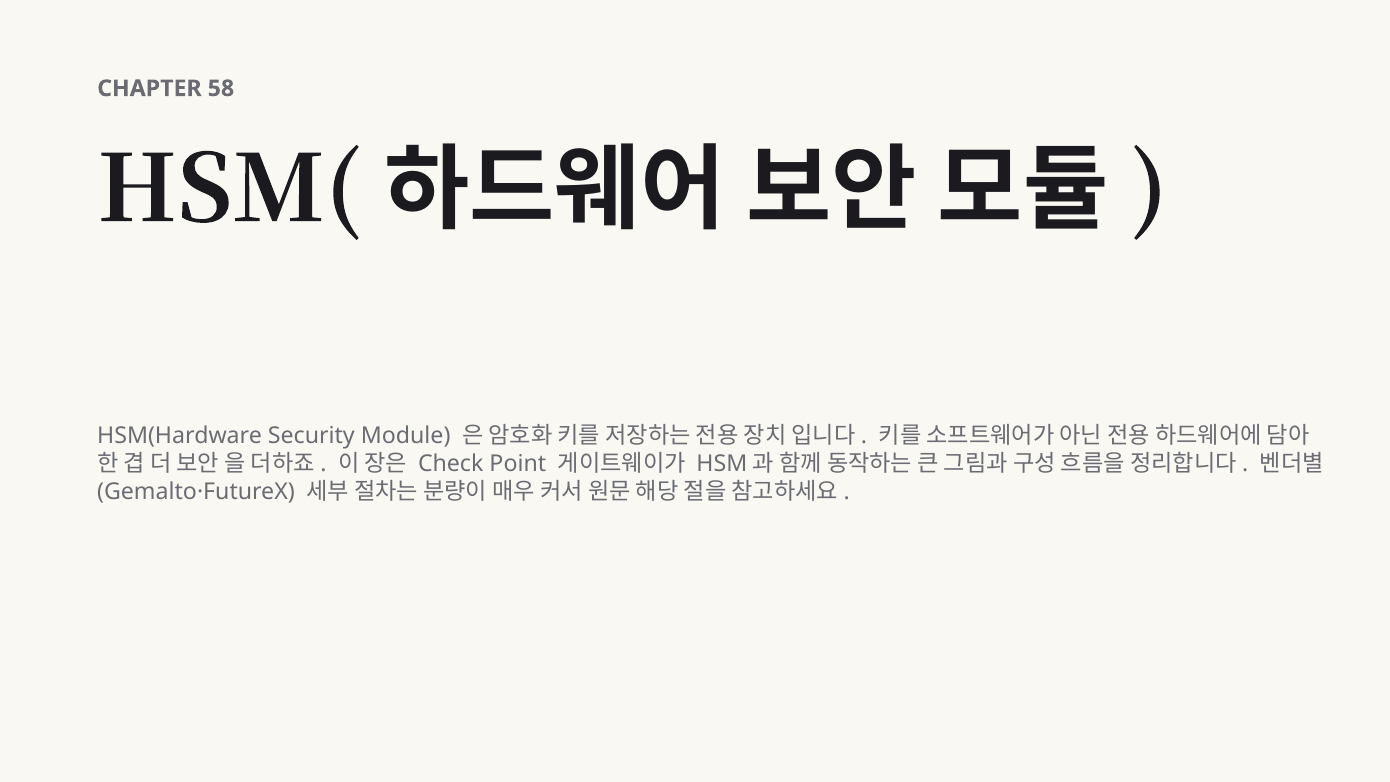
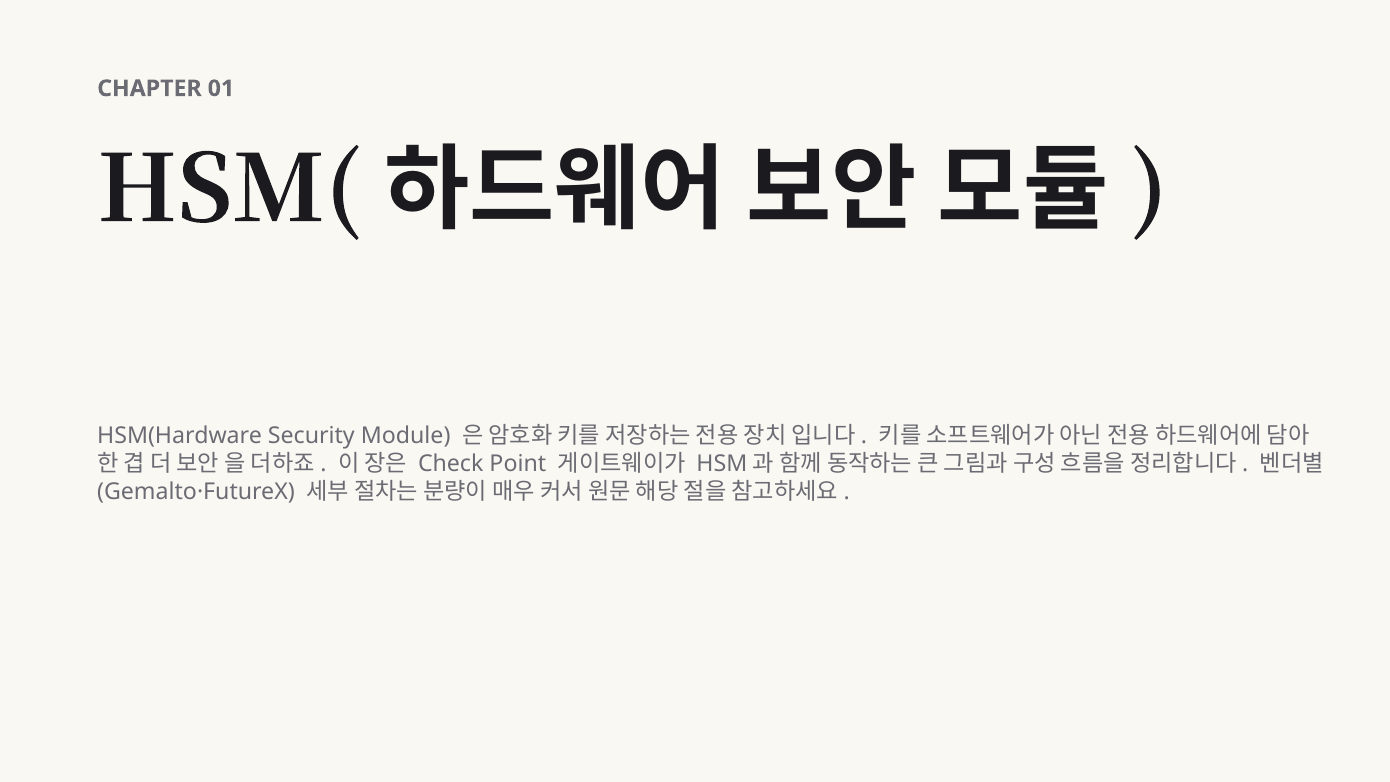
58: 58 -> 01 (221, 88)
